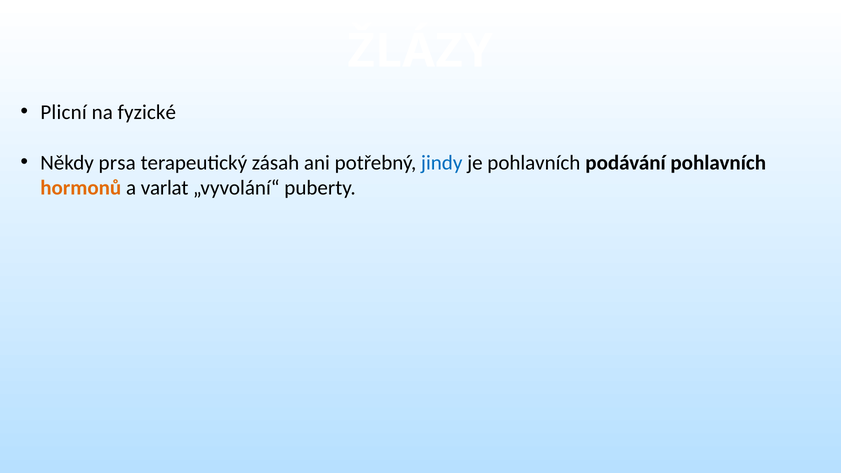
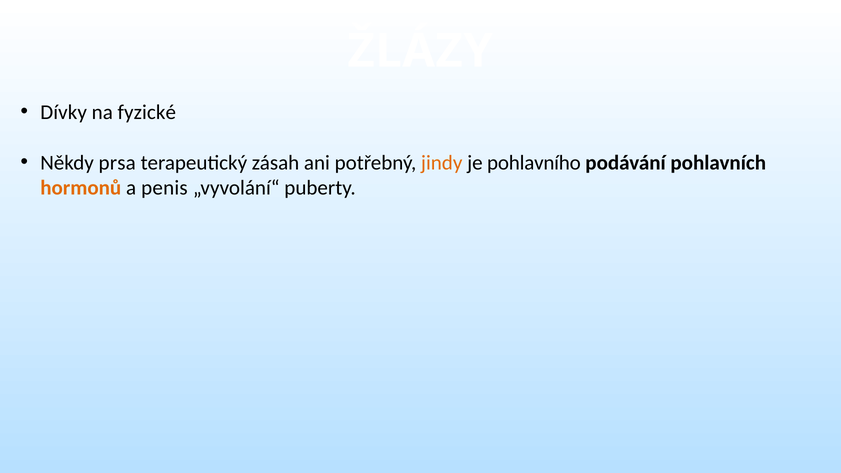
Plicní: Plicní -> Dívky (64, 112)
jindy colour: blue -> orange (442, 163)
je pohlavních: pohlavních -> pohlavního (534, 163)
varlat: varlat -> penis (164, 188)
